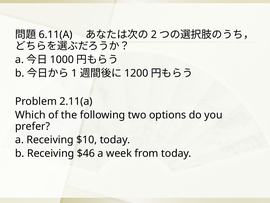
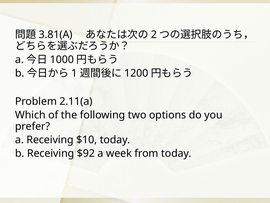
6.11(A: 6.11(A -> 3.81(A (56, 35)
$46: $46 -> $92 (86, 153)
